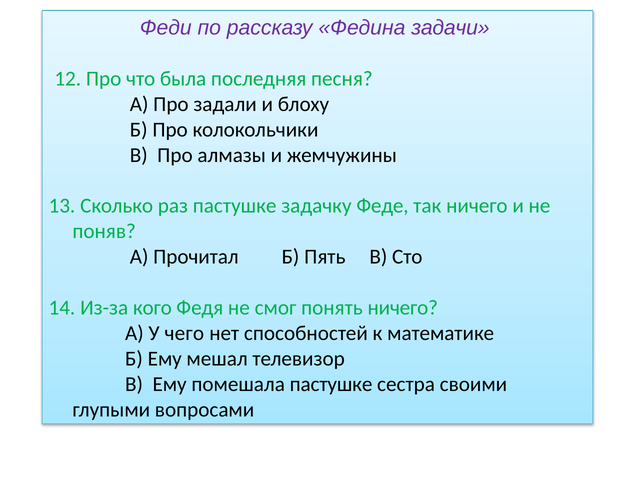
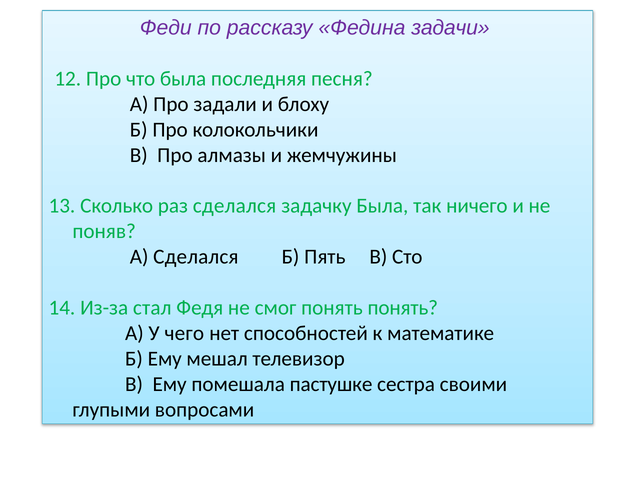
раз пастушке: пастушке -> сделался (235, 206)
задачку Феде: Феде -> Была (382, 206)
А Прочитал: Прочитал -> Сделался (196, 256)
кого: кого -> стал (152, 307)
понять ничего: ничего -> понять (403, 307)
